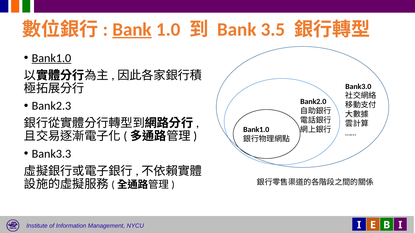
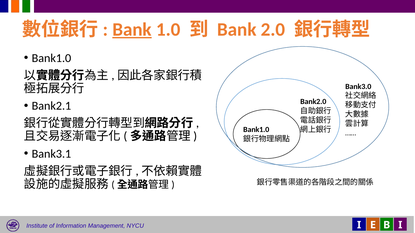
3.5: 3.5 -> 2.0 (273, 30)
Bank1.0 underline: present -> none (51, 58)
Bank2.3: Bank2.3 -> Bank2.1 (51, 106)
Bank3.3: Bank3.3 -> Bank3.1 (51, 154)
